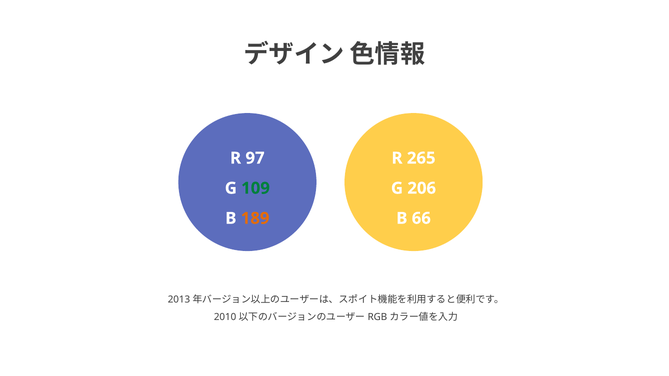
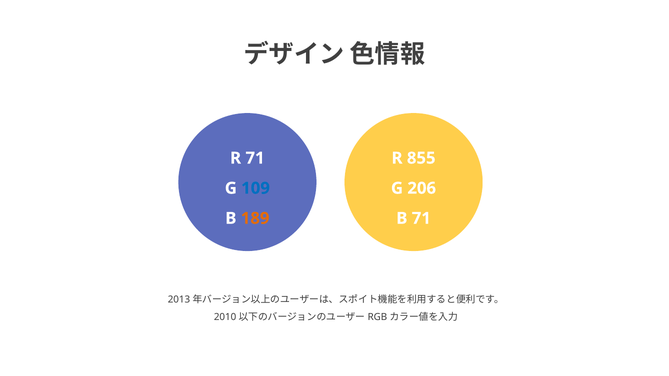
R 97: 97 -> 71 (255, 158)
265: 265 -> 855 (421, 158)
109 colour: green -> blue (256, 188)
B 66: 66 -> 71 (421, 218)
